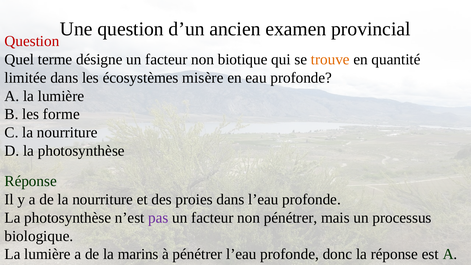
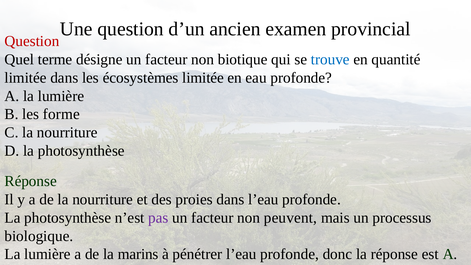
trouve colour: orange -> blue (330, 59)
écosystèmes misère: misère -> limitée (203, 78)
non pénétrer: pénétrer -> peuvent (290, 218)
